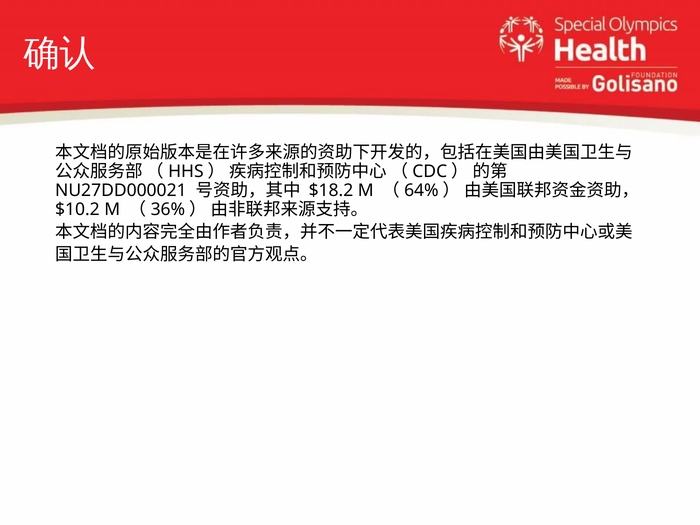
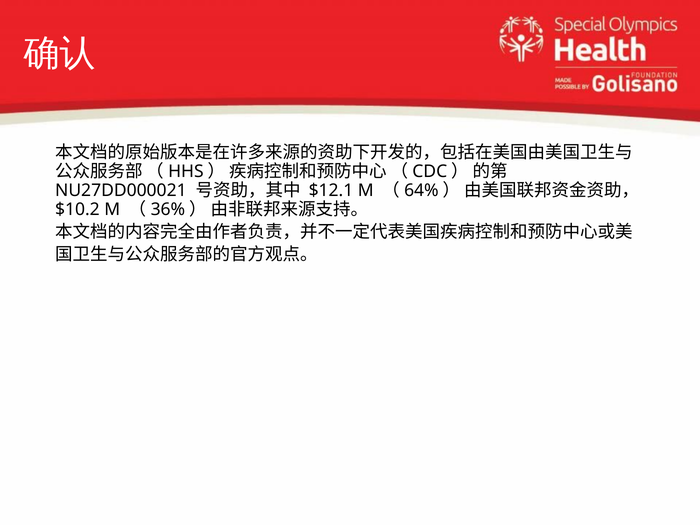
$18.2: $18.2 -> $12.1 (331, 190)
